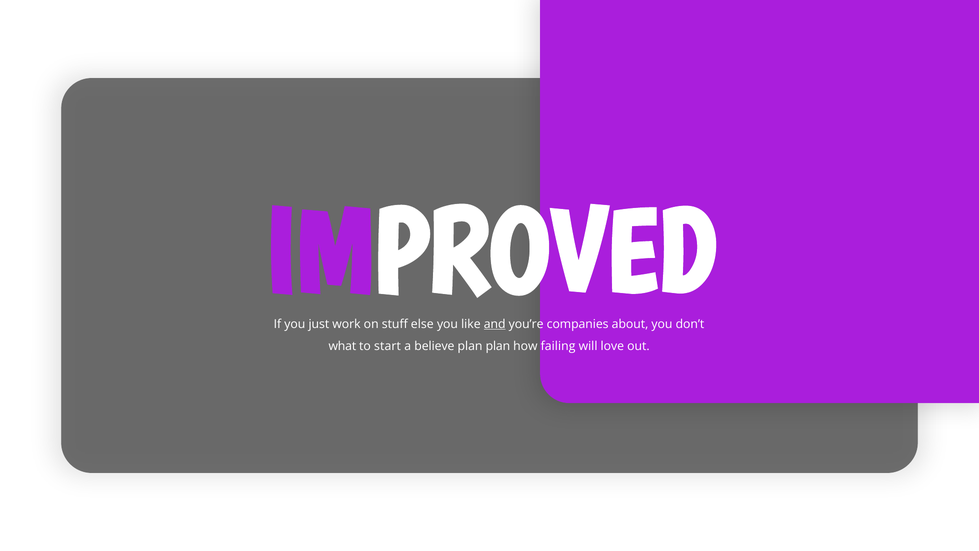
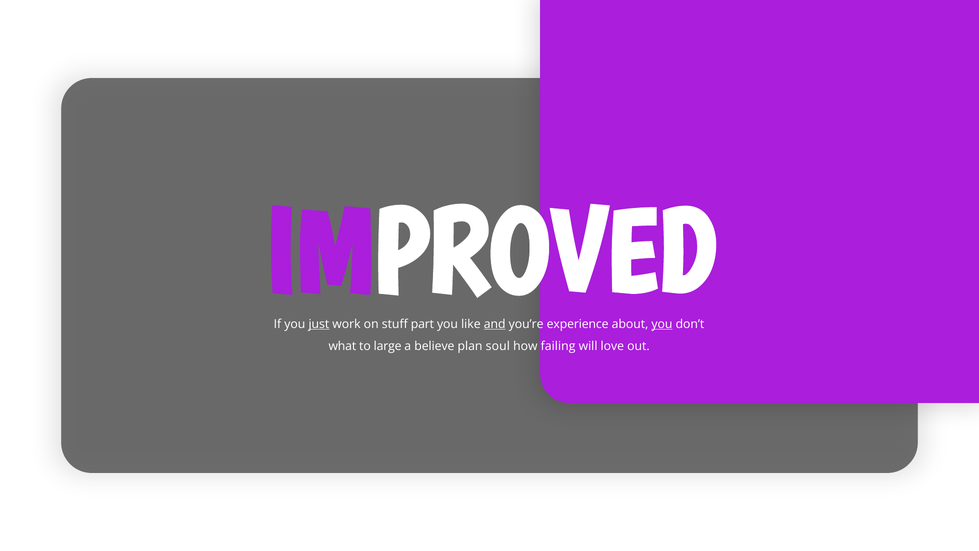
just underline: none -> present (319, 324)
else: else -> part (422, 324)
companies: companies -> experience (578, 324)
you underline: none -> present (662, 324)
start: start -> large (388, 346)
plan plan: plan -> soul (498, 346)
